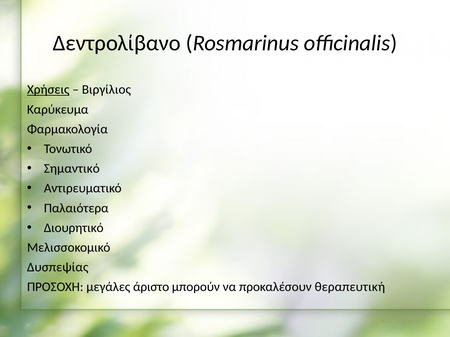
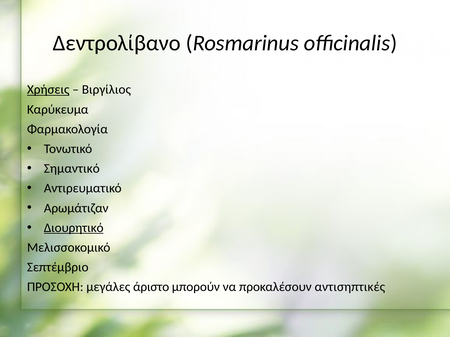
Παλαιότερα: Παλαιότερα -> Αρωμάτιζαν (76, 208)
Διουρητικό underline: none -> present (74, 228)
Δυσπεψίας: Δυσπεψίας -> Σεπτέμβριο (58, 268)
θεραπευτική: θεραπευτική -> αντισηπτικές (350, 287)
